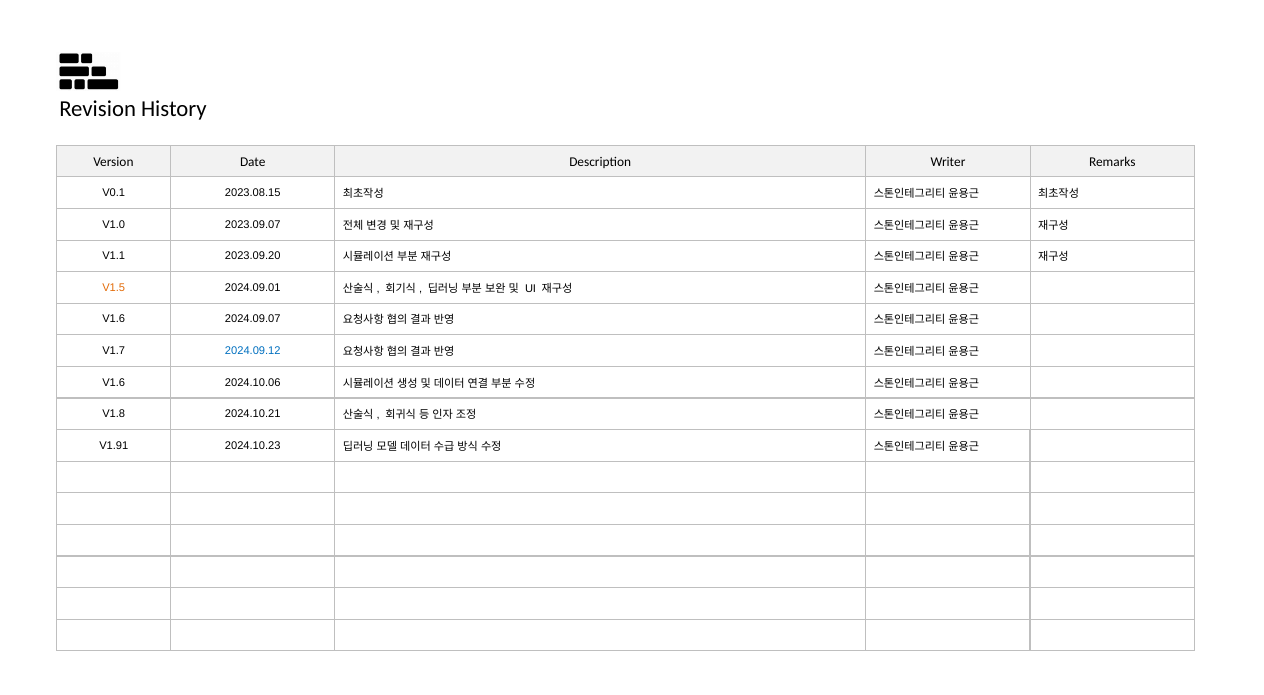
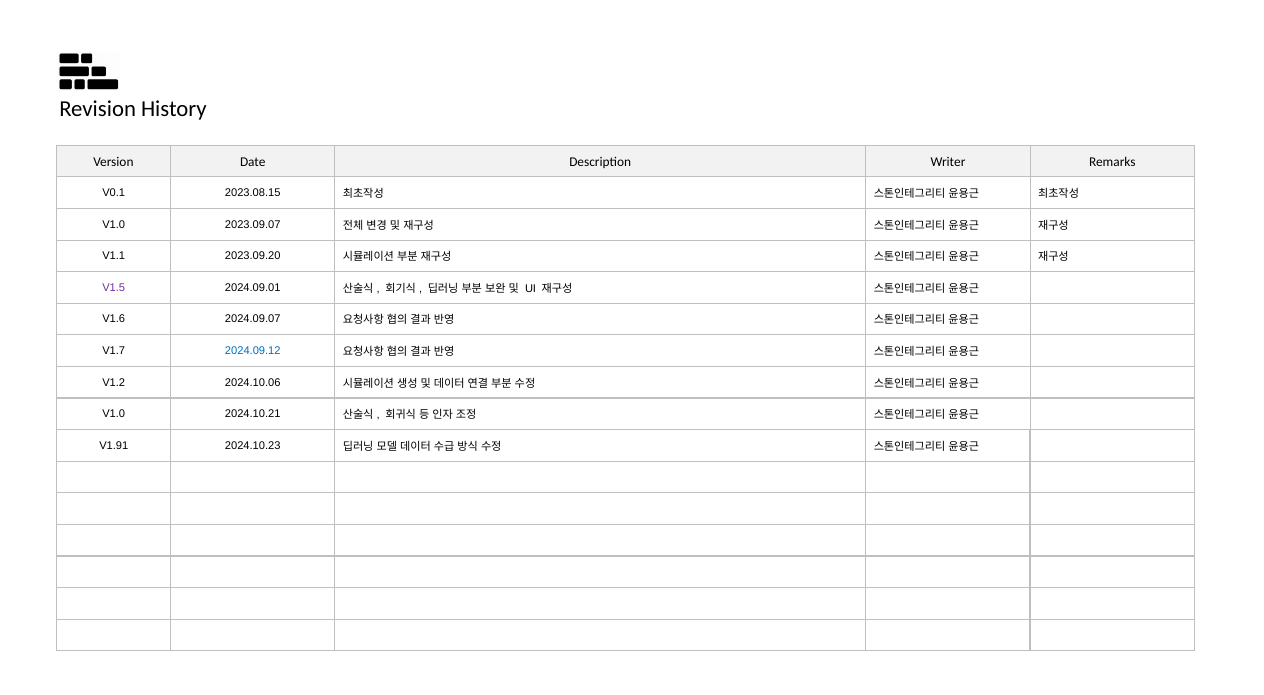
V1.5 colour: orange -> purple (114, 288)
V1.6: V1.6 -> V1.2 (114, 382)
V1.8: V1.8 -> V1.0 (114, 414)
